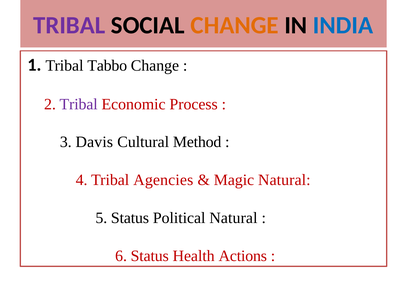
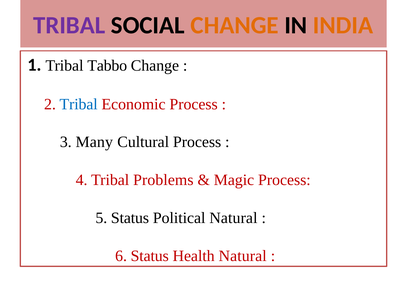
INDIA colour: blue -> orange (343, 25)
Tribal colour: purple -> blue (79, 104)
Davis: Davis -> Many (94, 142)
Cultural Method: Method -> Process (197, 142)
Tribal Agencies: Agencies -> Problems (163, 180)
Magic Natural: Natural -> Process (284, 180)
Health Actions: Actions -> Natural (243, 256)
